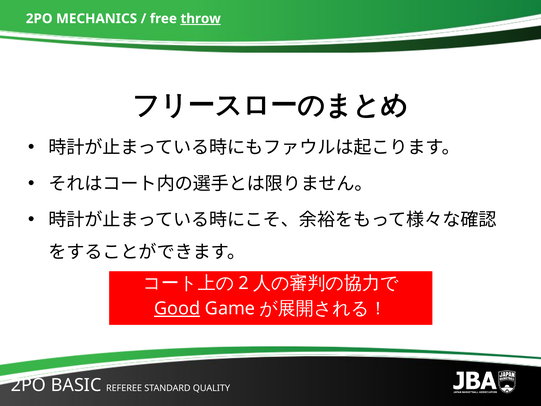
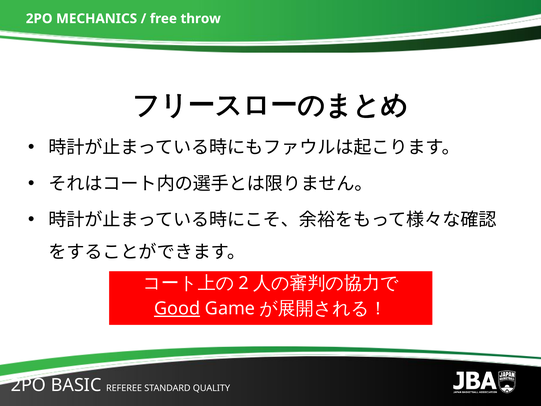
throw underline: present -> none (201, 19)
